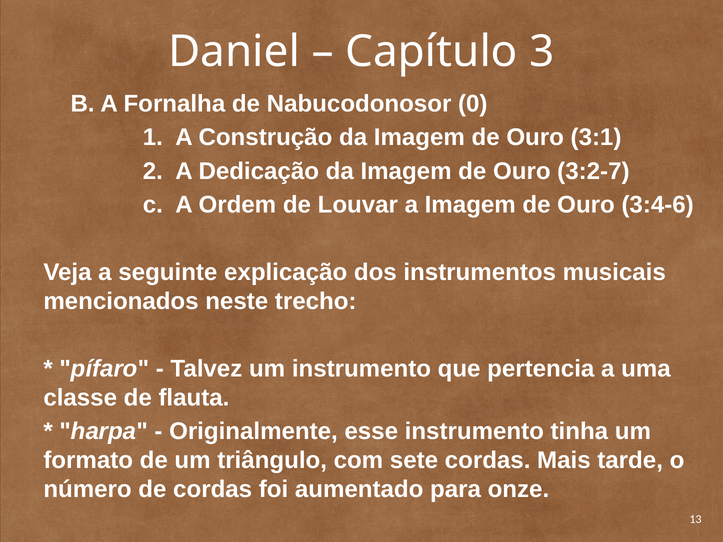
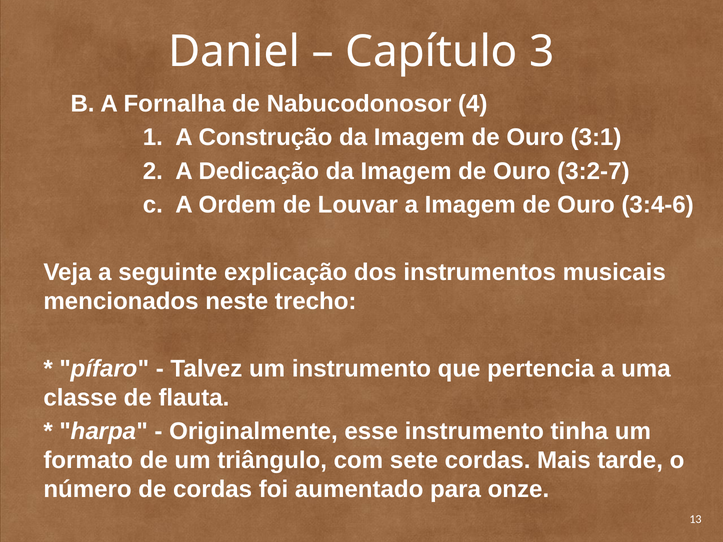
0: 0 -> 4 (473, 104)
